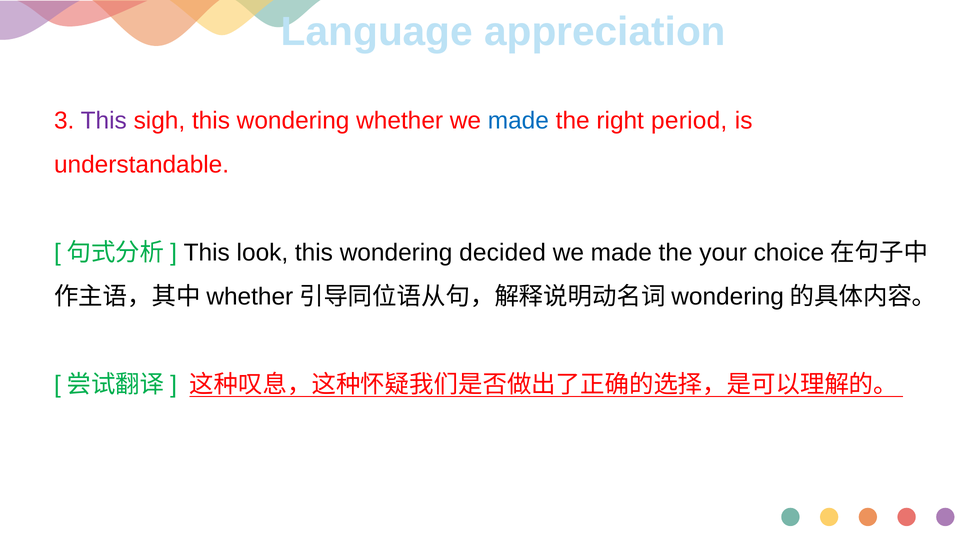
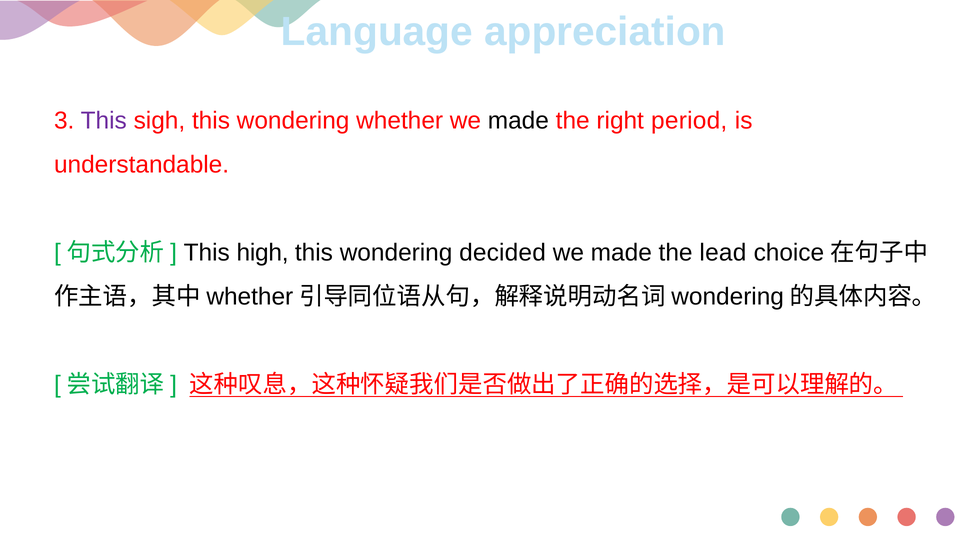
made colour: blue -> black (518, 121)
look: look -> high (263, 253)
your: your -> lead (723, 253)
